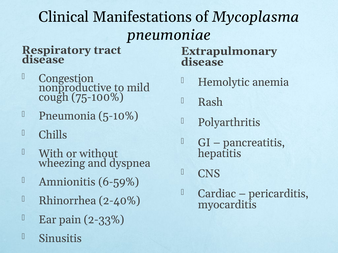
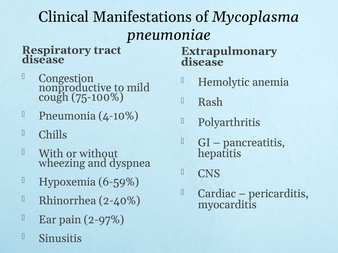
5-10%: 5-10% -> 4-10% (118, 116)
Amnionitis: Amnionitis -> Hypoxemia (67, 182)
2-33%: 2-33% -> 2-97% (104, 220)
